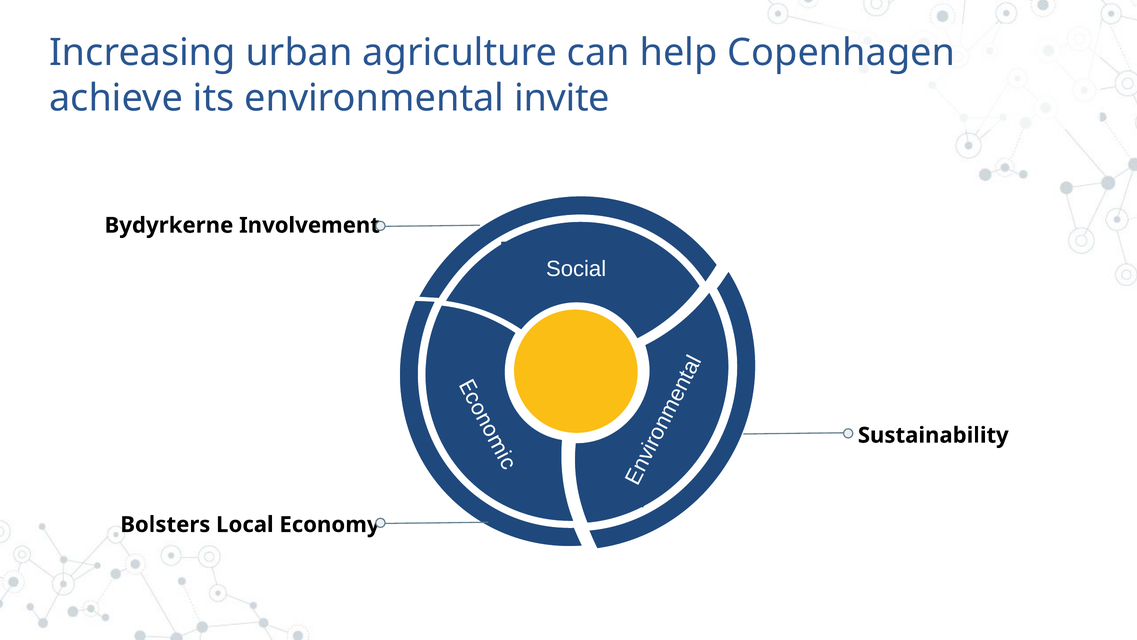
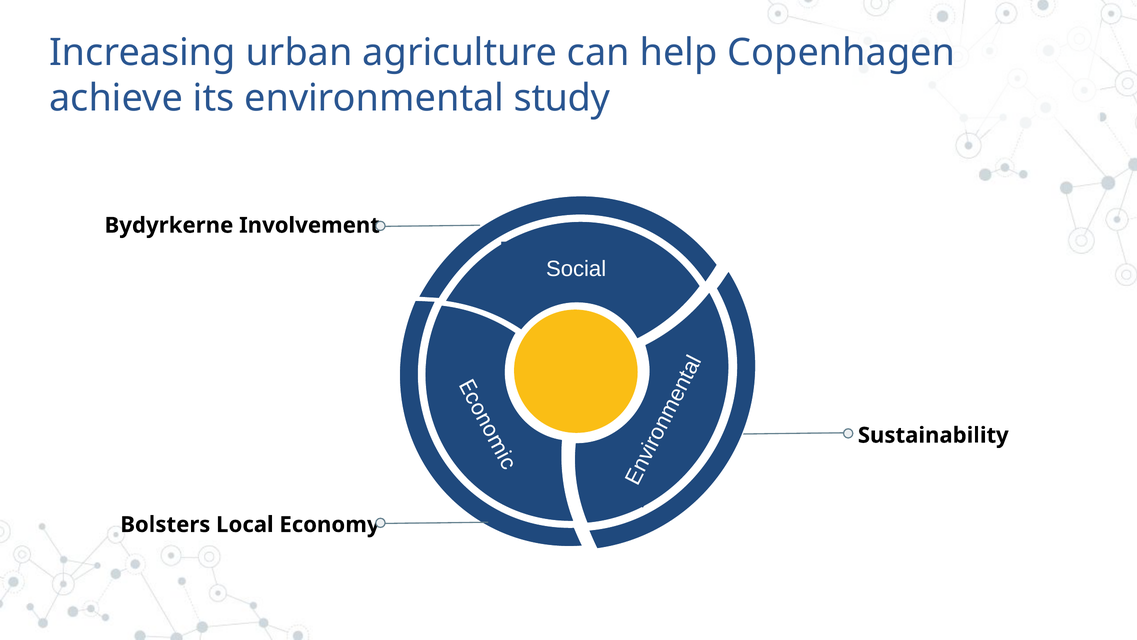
invite: invite -> study (562, 98)
